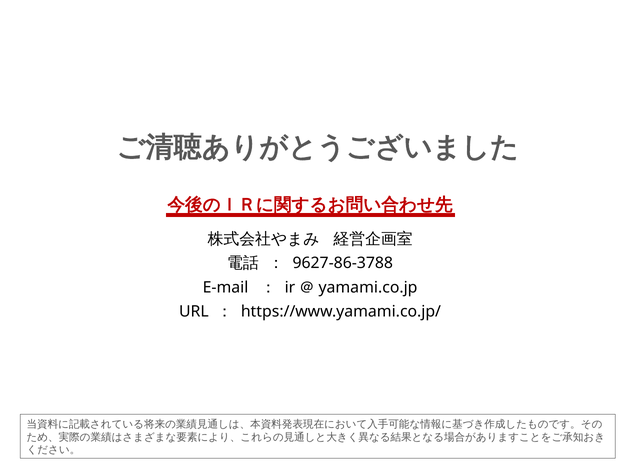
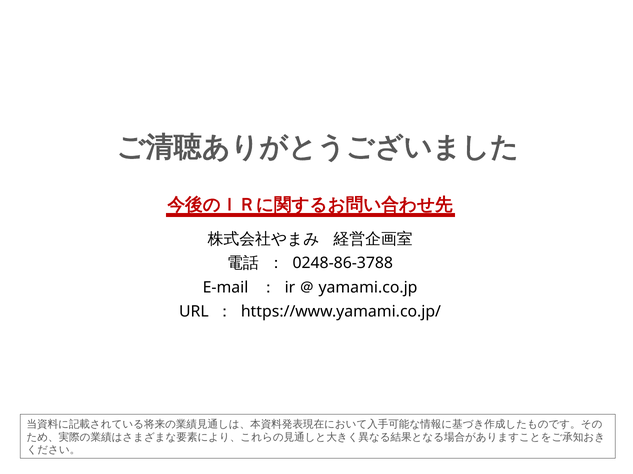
9627-86-3788: 9627-86-3788 -> 0248-86-3788 (343, 264)
